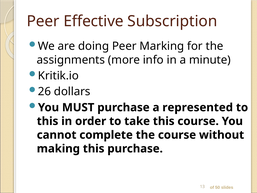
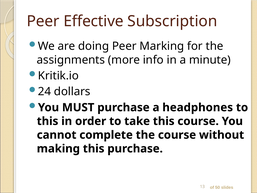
26: 26 -> 24 (44, 91)
represented: represented -> headphones (198, 107)
